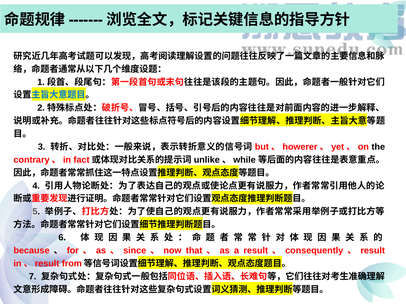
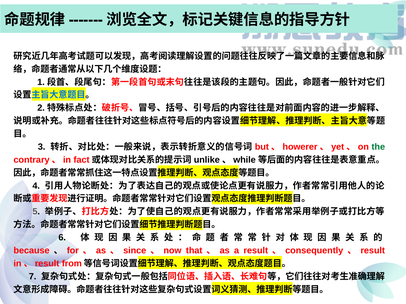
the colour: black -> green (378, 147)
